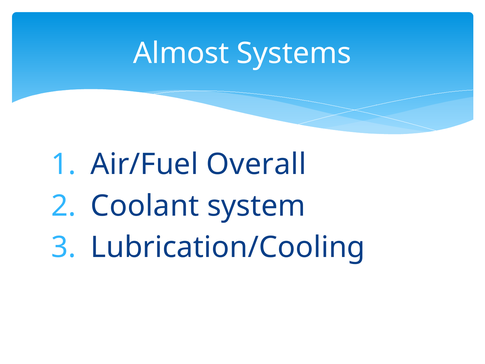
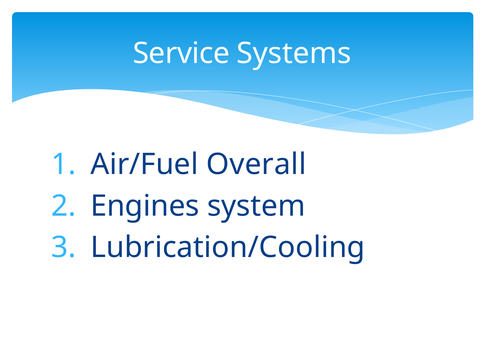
Almost: Almost -> Service (181, 53)
Coolant: Coolant -> Engines (145, 206)
